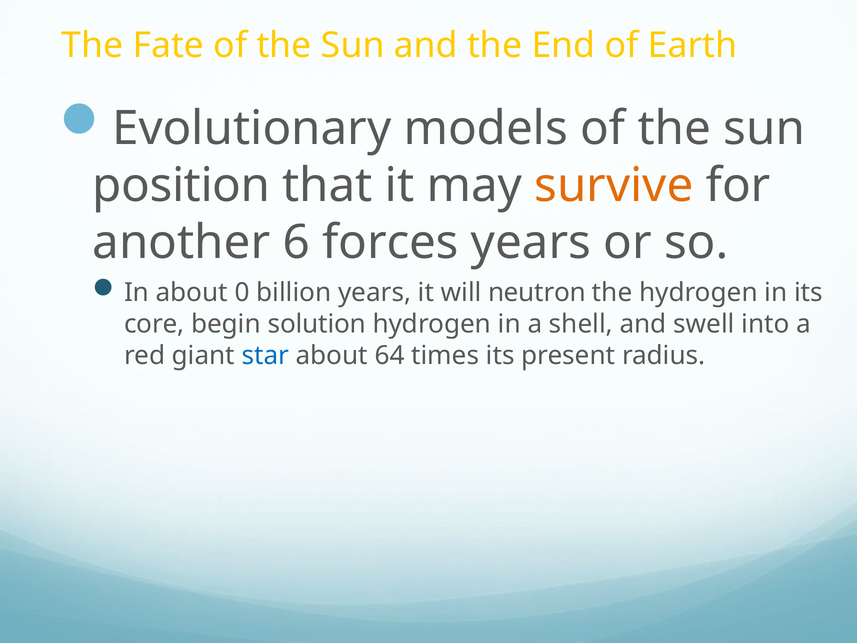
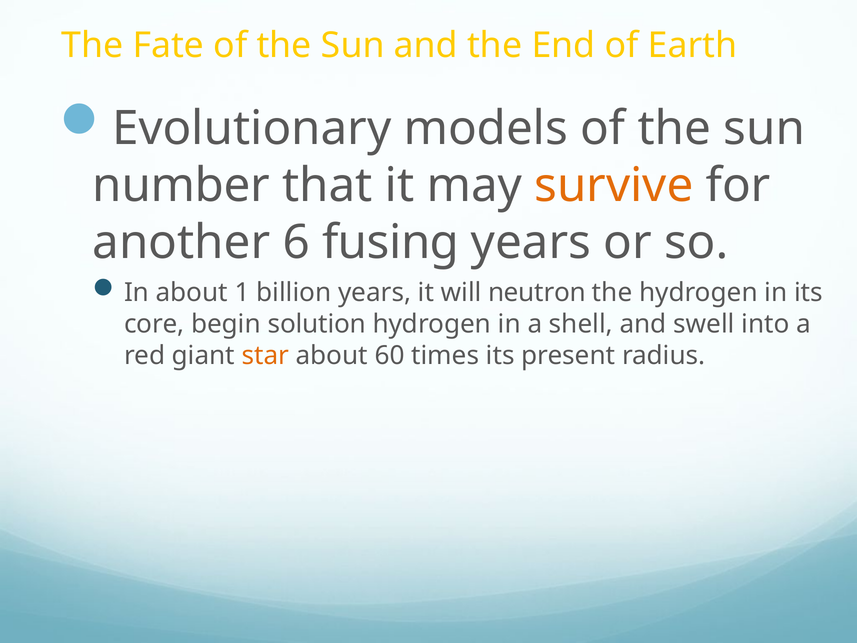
position: position -> number (181, 186)
forces: forces -> fusing (391, 243)
0: 0 -> 1 (242, 293)
star colour: blue -> orange (265, 355)
64: 64 -> 60 (390, 355)
